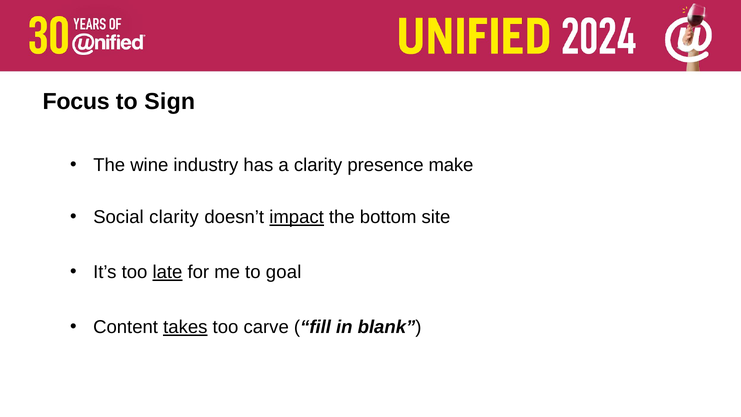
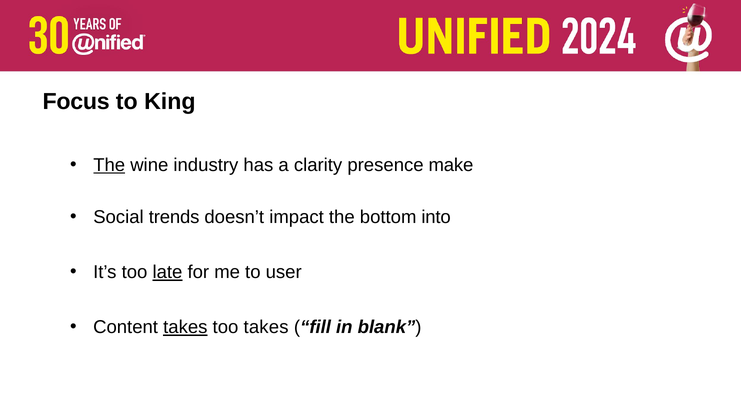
Sign: Sign -> King (170, 102)
The underline: none -> present (109, 165)
Social clarity: clarity -> trends (174, 217)
impact underline: present -> none (297, 217)
site: site -> into (436, 217)
goal: goal -> user (284, 272)
too carve: carve -> takes (266, 327)
